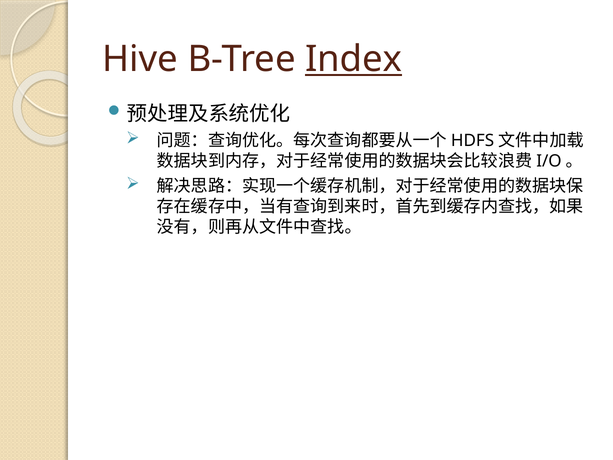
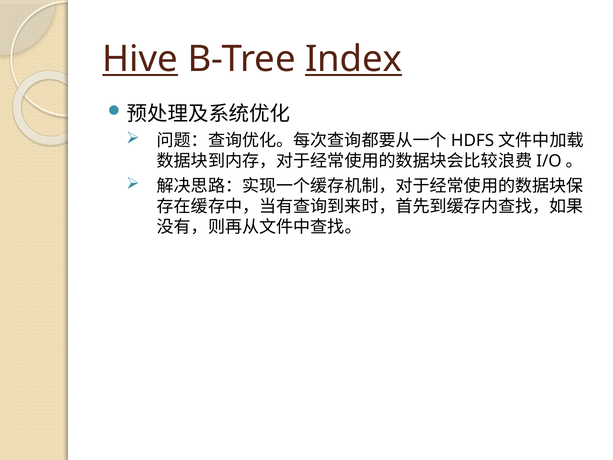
Hive underline: none -> present (140, 59)
